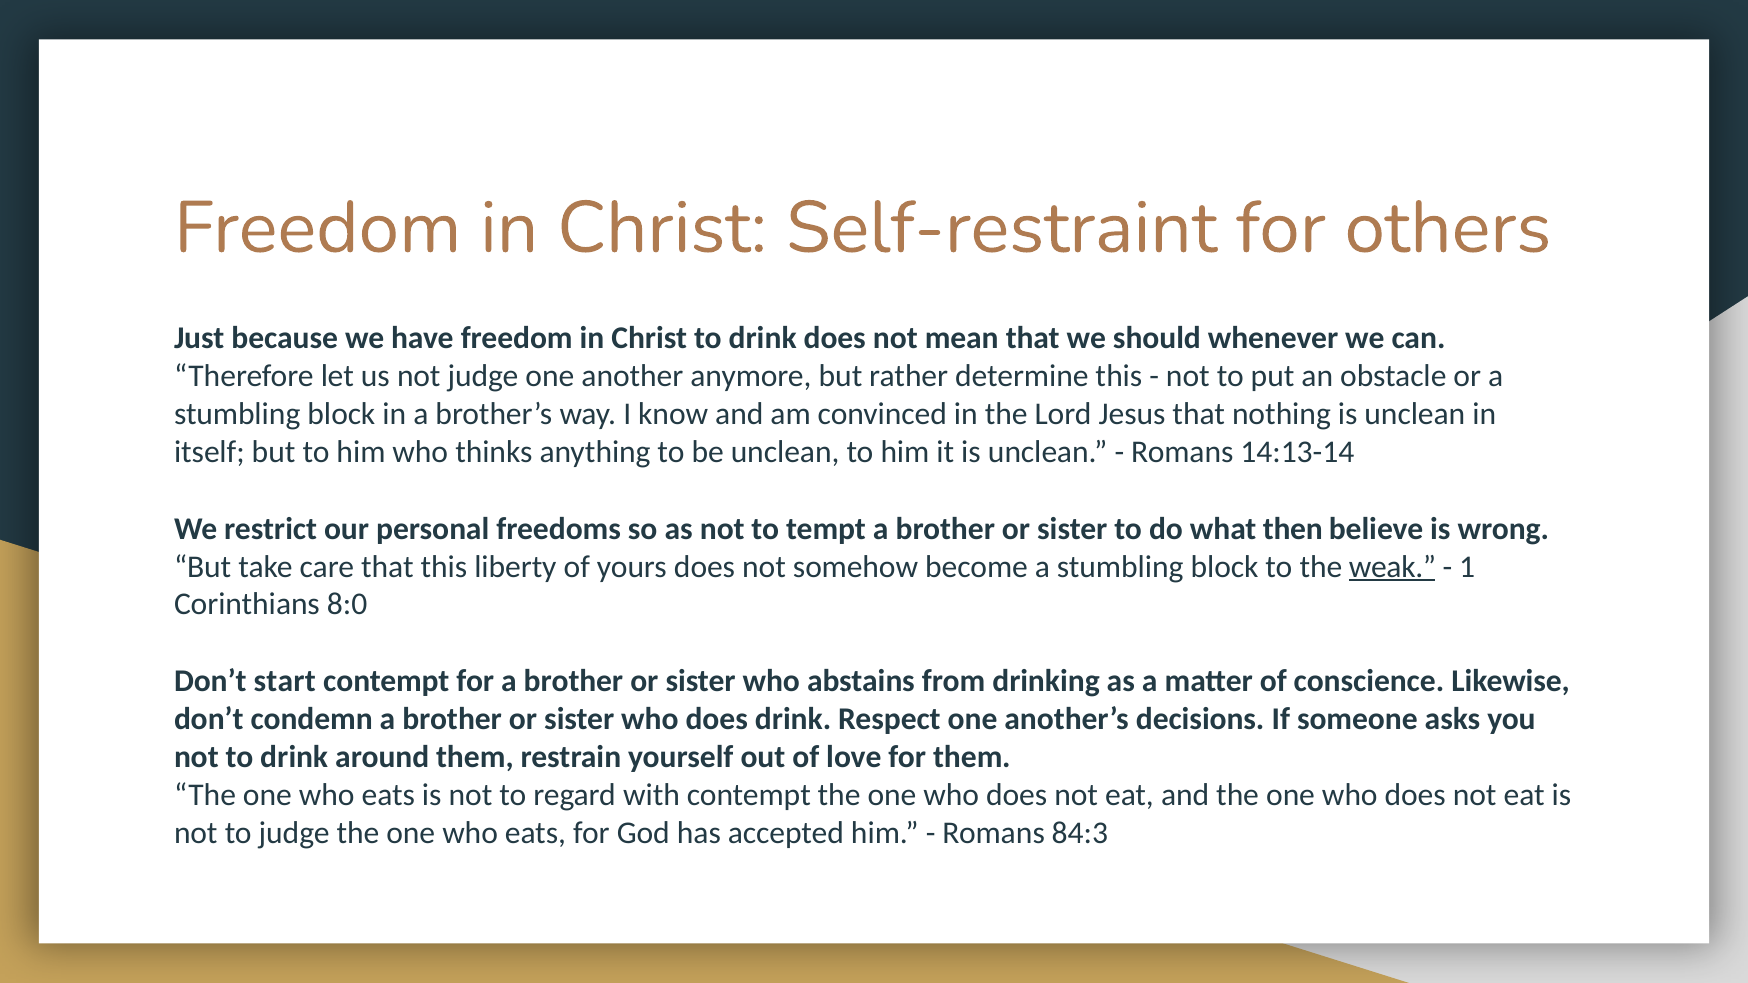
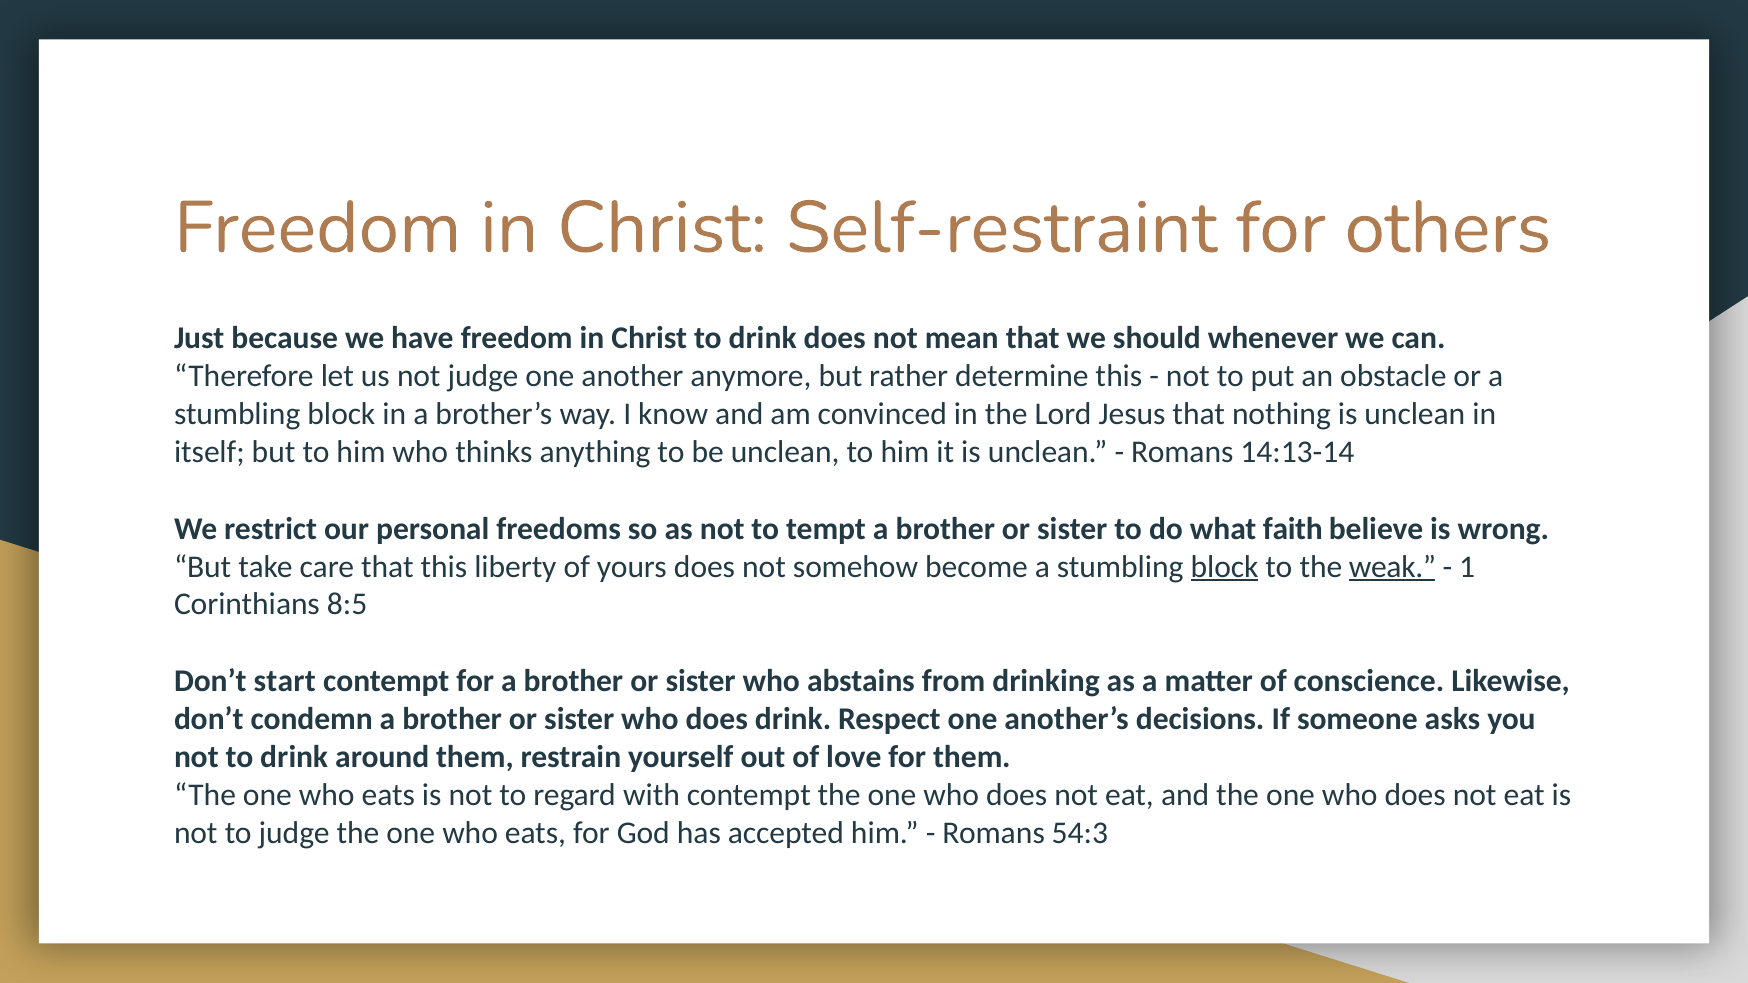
then: then -> faith (1293, 529)
block underline: none -> present (1225, 567)
8:0: 8:0 -> 8:5 (347, 605)
84:3: 84:3 -> 54:3 (1080, 833)
